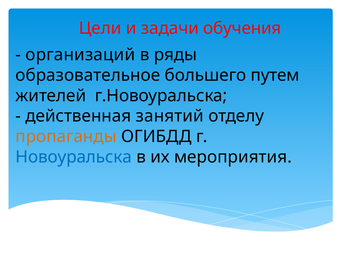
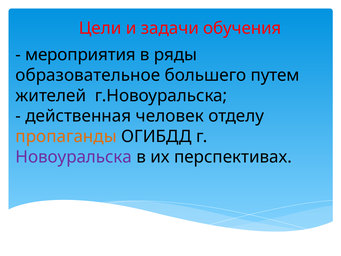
организаций: организаций -> мероприятия (80, 55)
занятий: занятий -> человек (170, 116)
Новоуральска colour: blue -> purple (74, 157)
мероприятия: мероприятия -> перспективах (233, 157)
